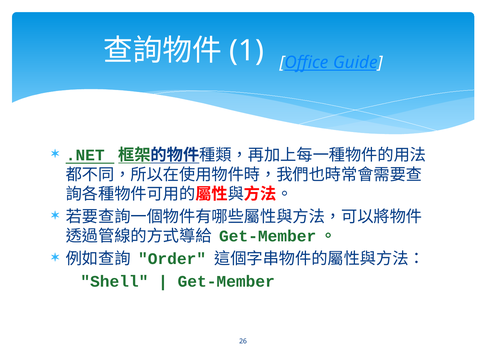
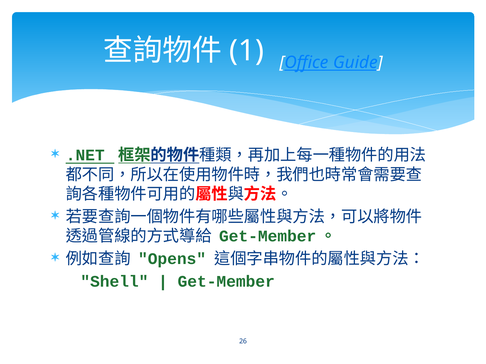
Order: Order -> Opens (172, 259)
